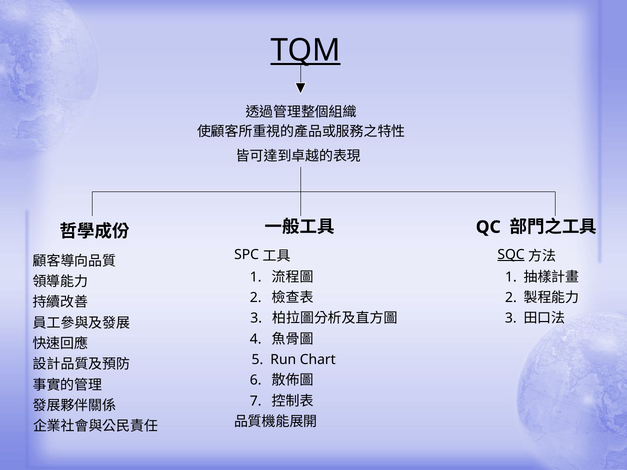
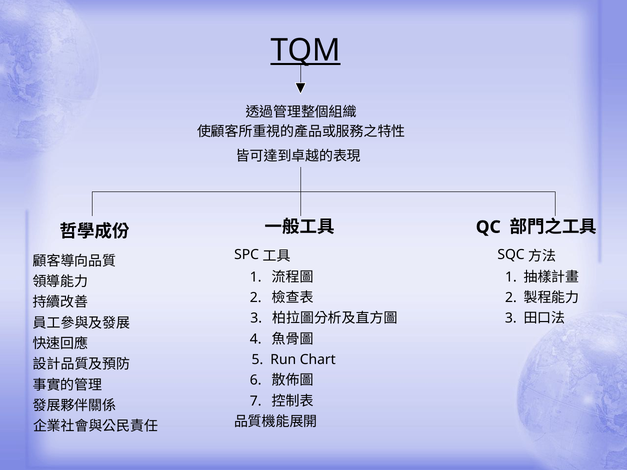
SQC underline: present -> none (511, 255)
